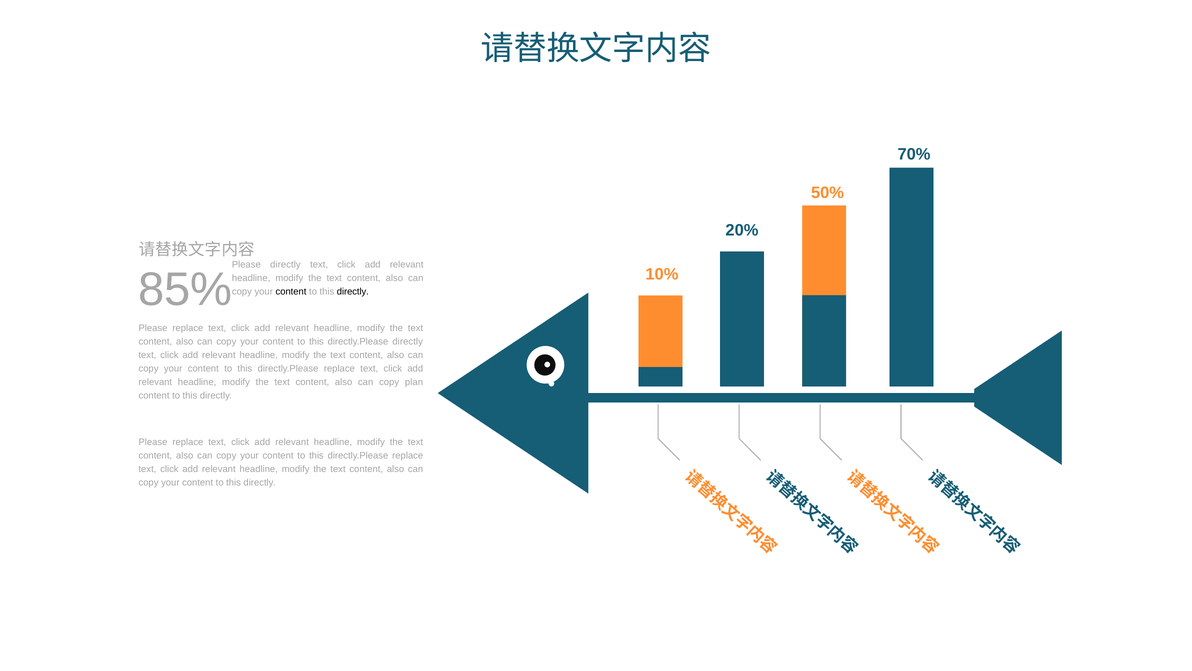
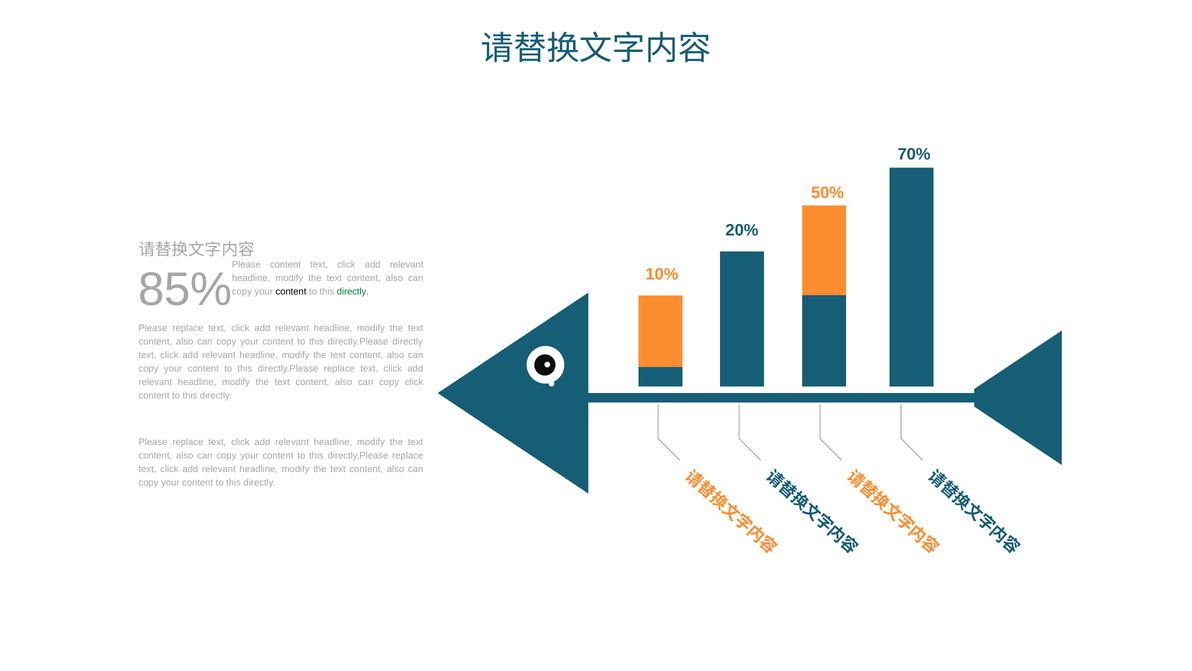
Please directly: directly -> content (285, 265)
directly colour: black -> green (353, 292)
copy plan: plan -> click (414, 382)
